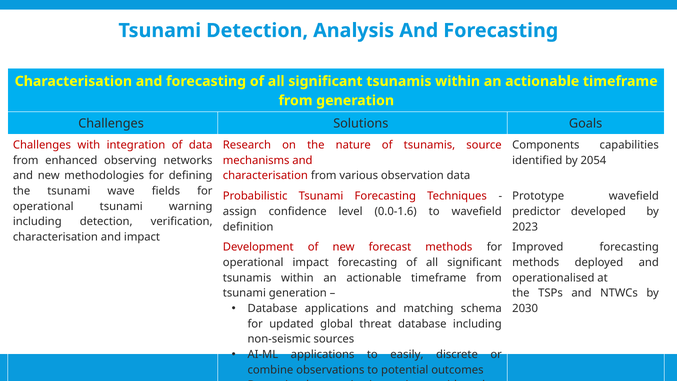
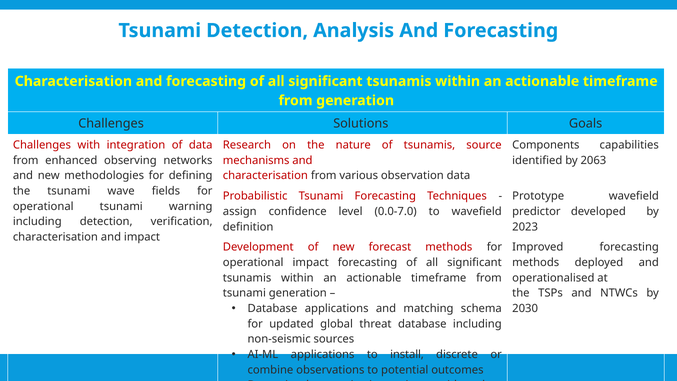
2054: 2054 -> 2063 (593, 160)
0.0-1.6: 0.0-1.6 -> 0.0-7.0 (396, 211)
easily: easily -> install (407, 354)
